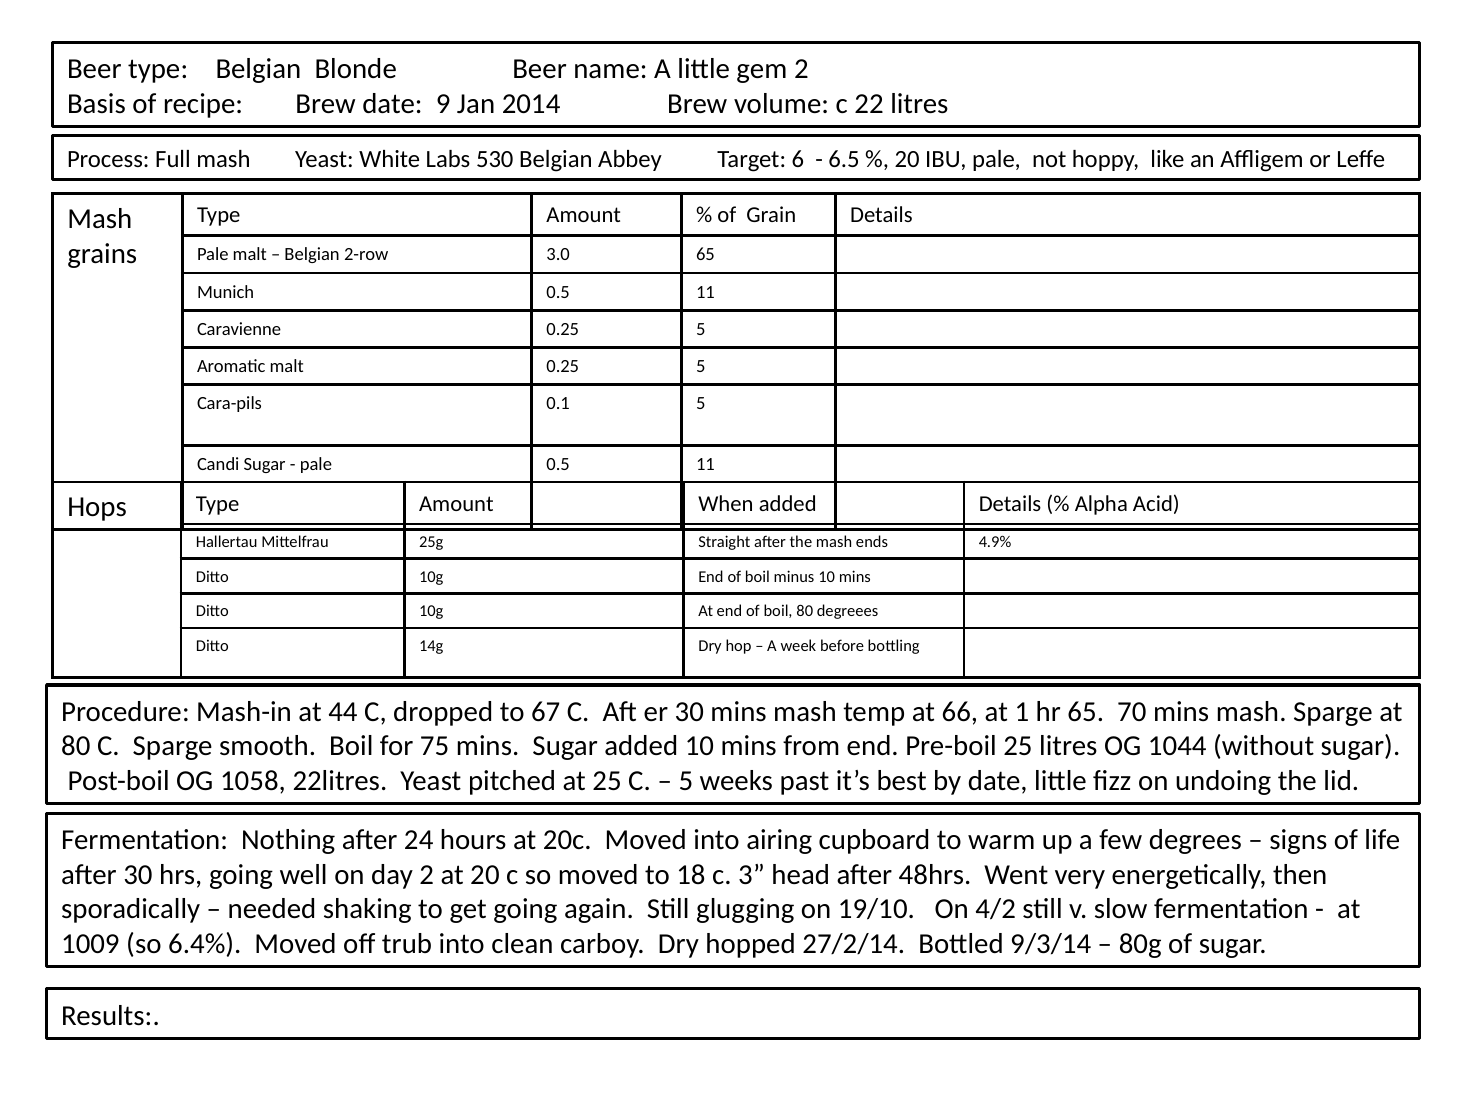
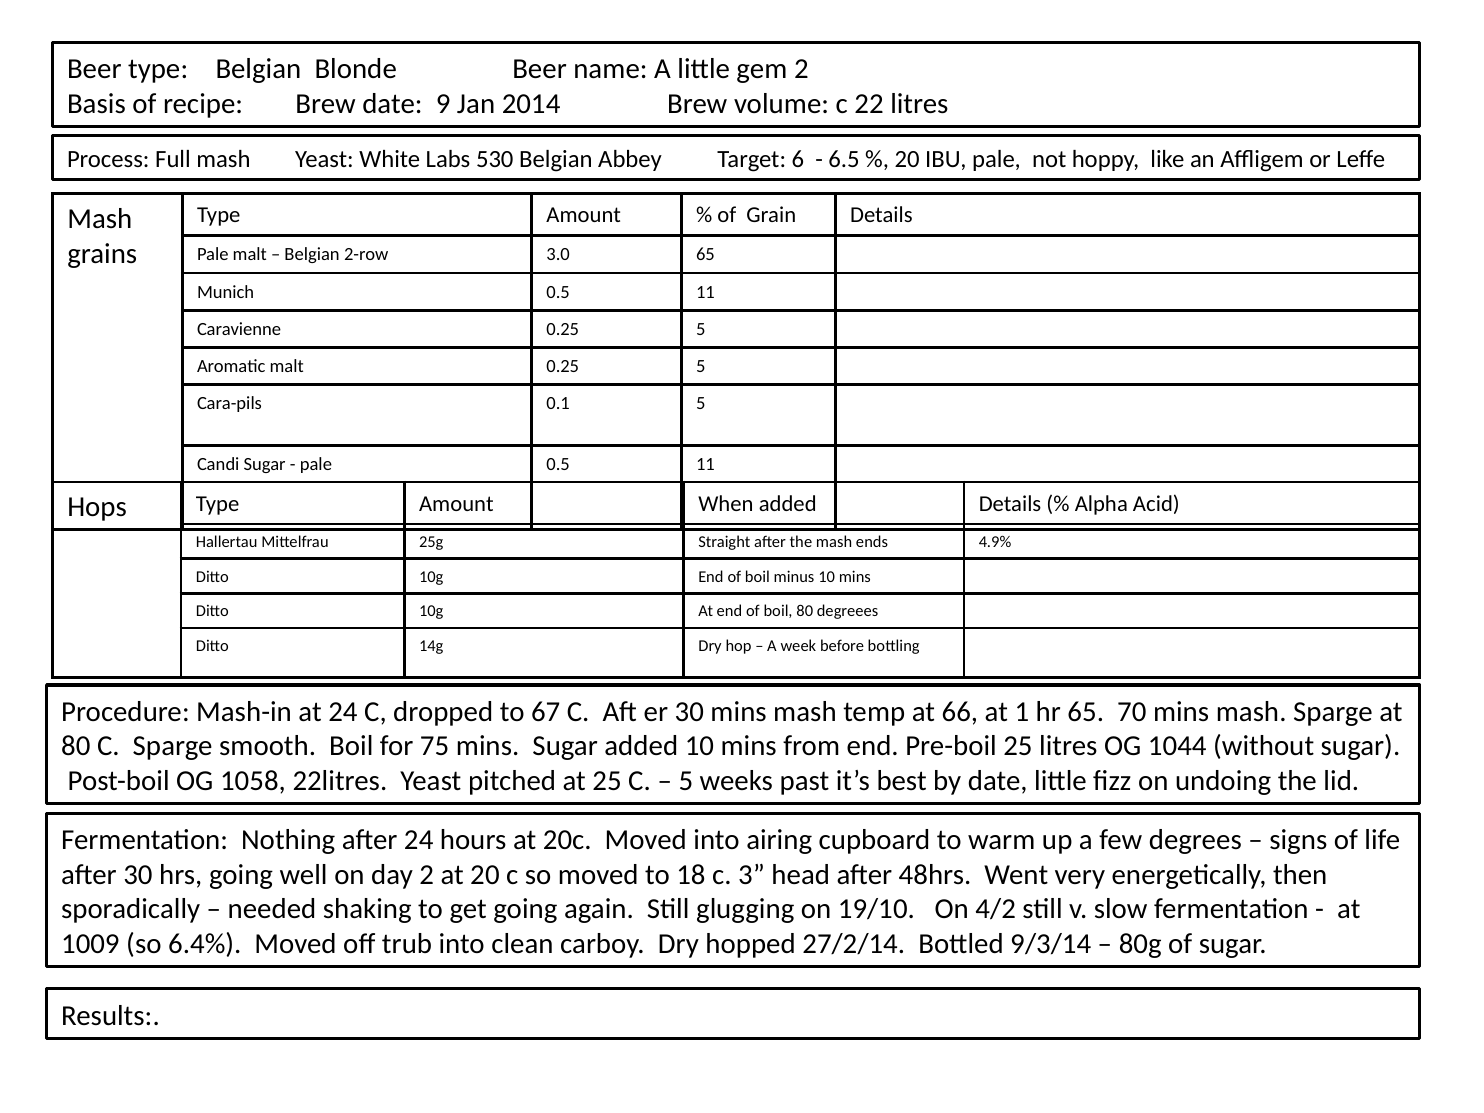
at 44: 44 -> 24 (343, 712)
